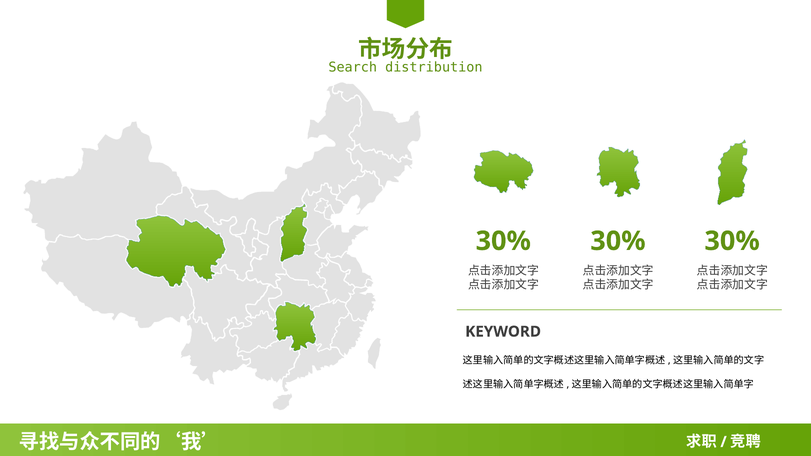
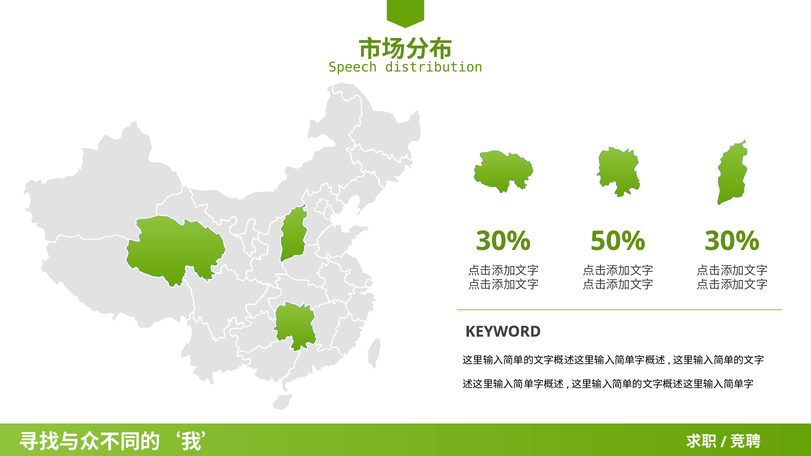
Search: Search -> Speech (353, 67)
30%: 30% -> 50% (618, 241)
